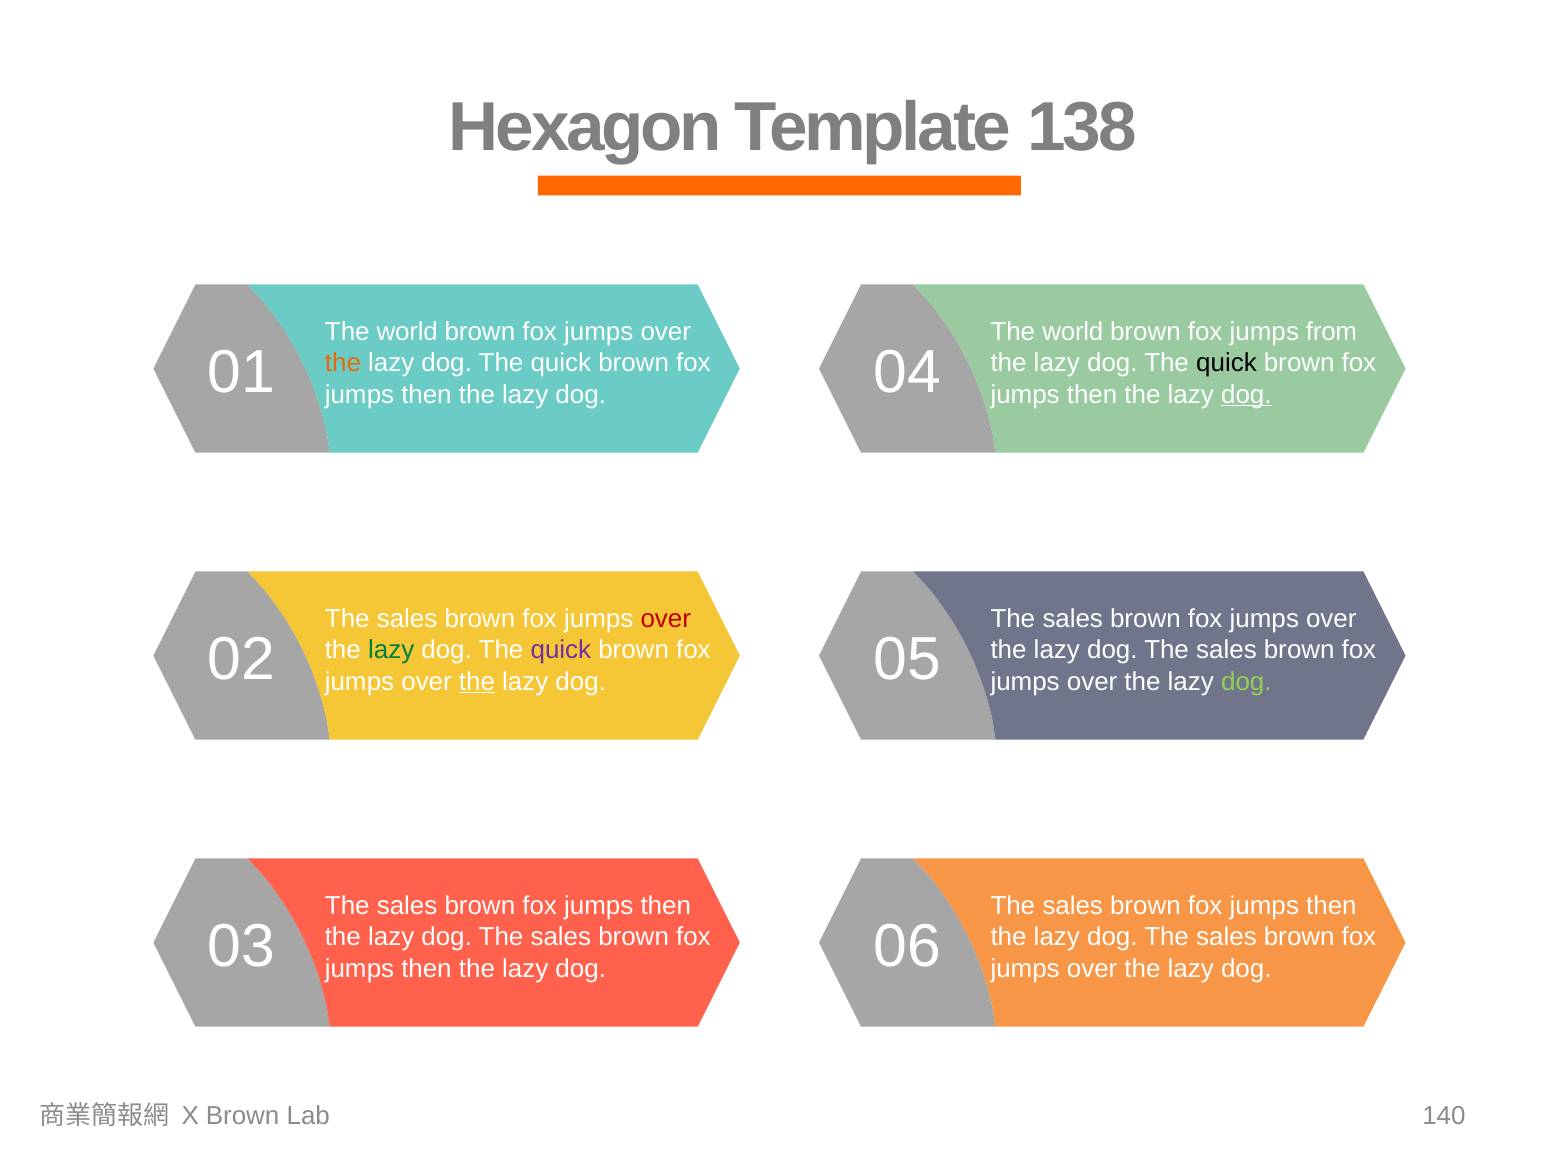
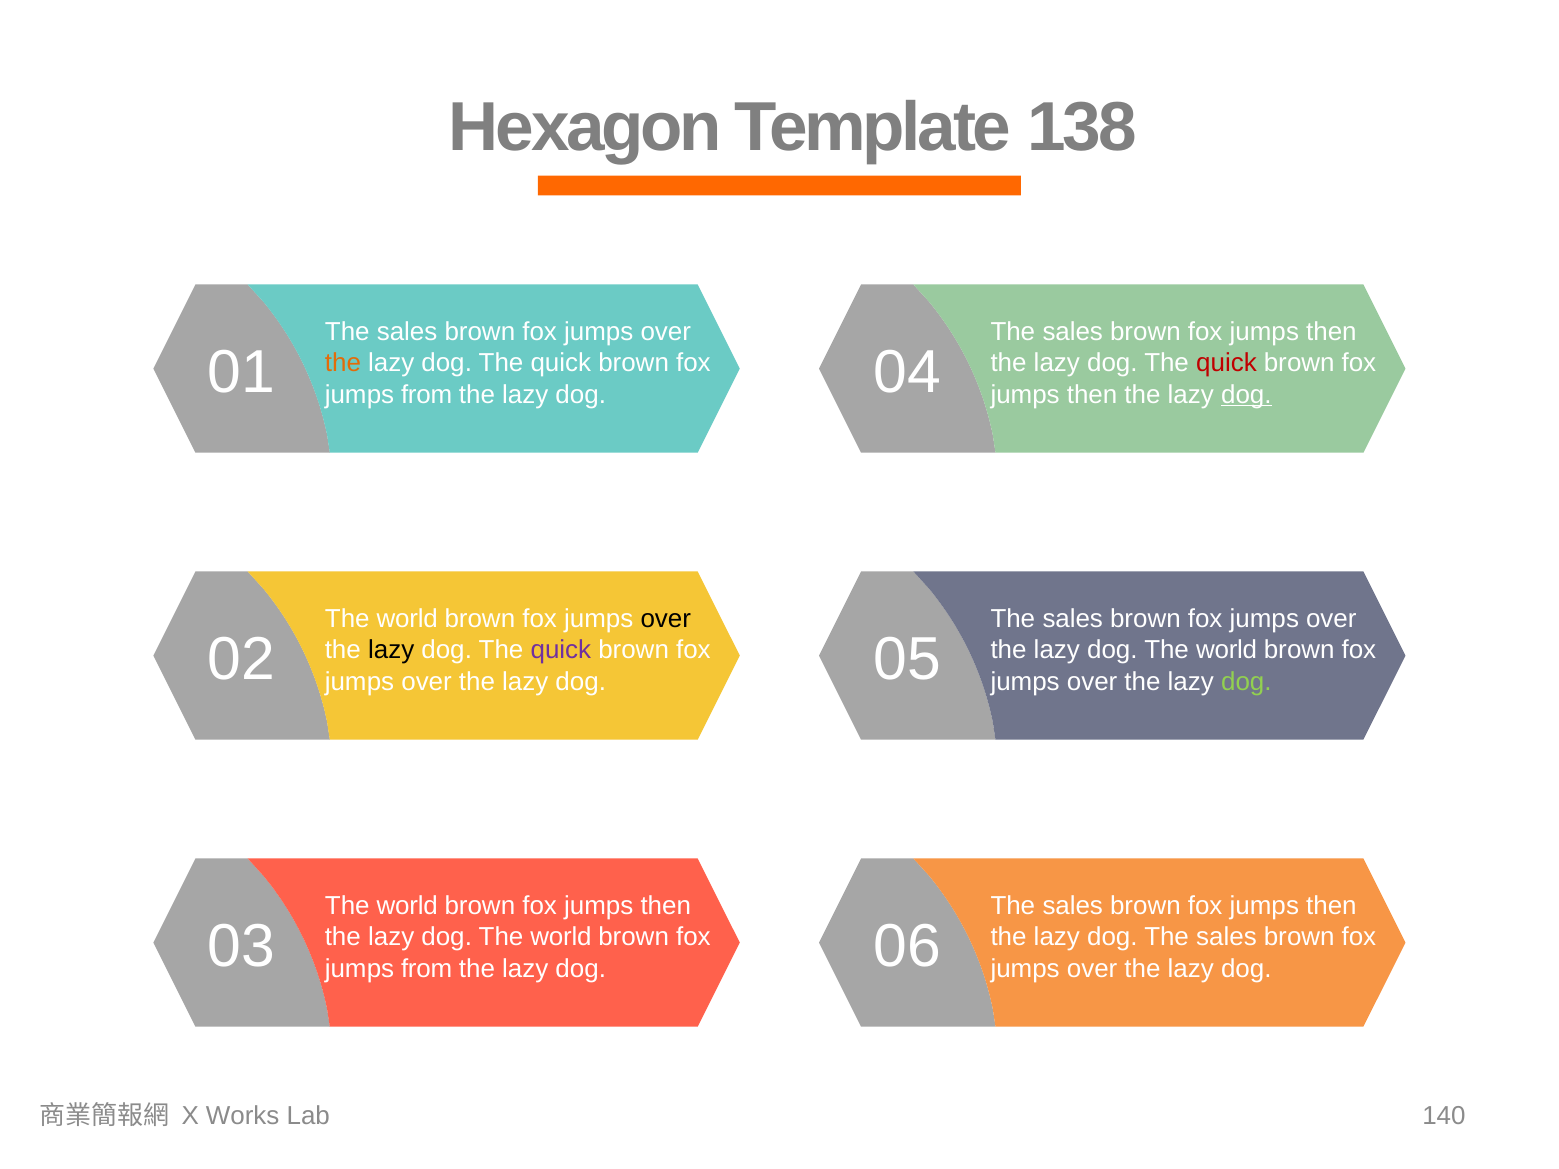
world: world -> sales (407, 332)
world: world -> sales (1073, 332)
from: from -> then (1331, 332)
quick colour: black -> red (1226, 363)
then: then -> from (427, 395)
sales: sales -> world (407, 619)
over colour: red -> black (666, 619)
lazy colour: green -> black (391, 650)
sales: sales -> world (1227, 650)
the underline: present -> none (477, 682)
sales: sales -> world (407, 906)
sales: sales -> world (561, 938)
then: then -> from (427, 969)
X Brown: Brown -> Works (243, 1117)
